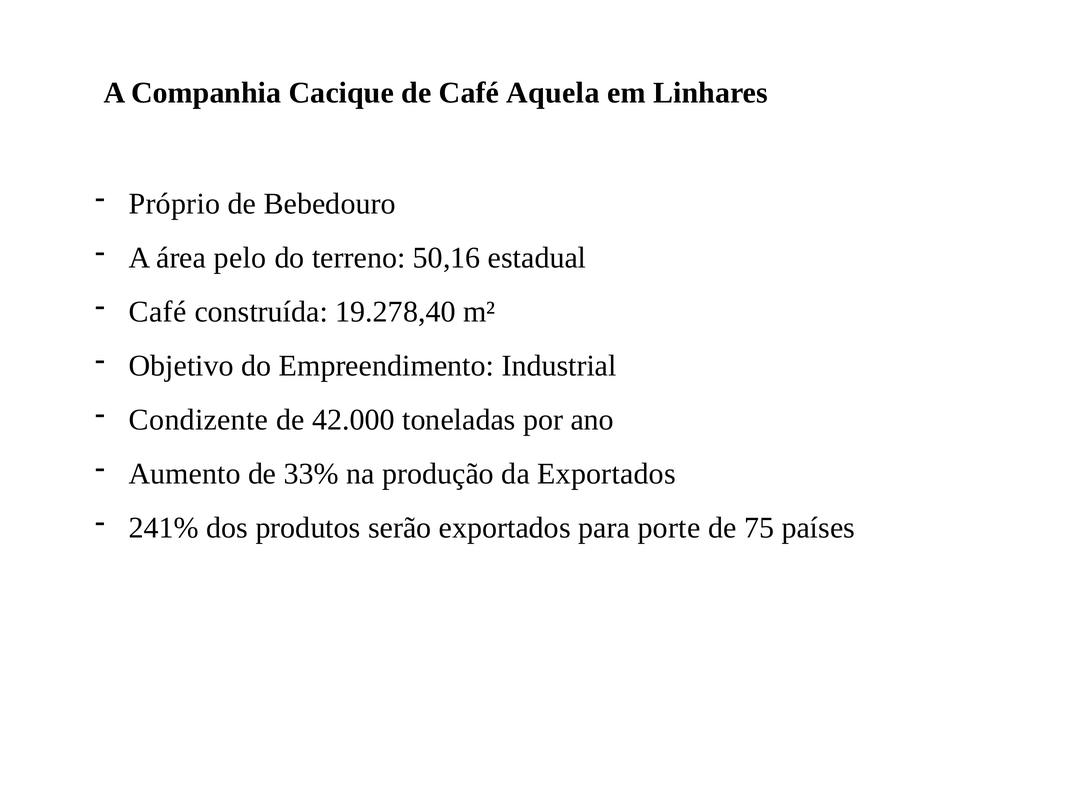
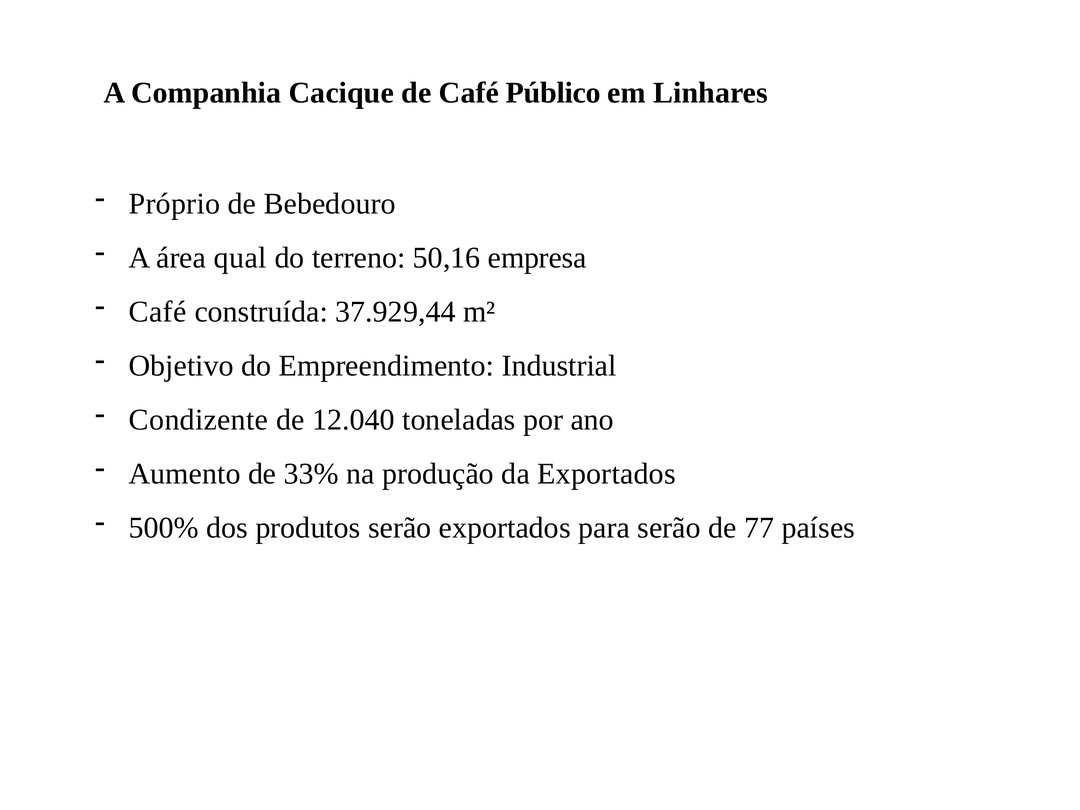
Aquela: Aquela -> Público (553, 93)
pelo: pelo -> qual (240, 258)
estadual: estadual -> empresa (537, 258)
19.278,40: 19.278,40 -> 37.929,44 (396, 312)
42.000: 42.000 -> 12.040 (353, 420)
241%: 241% -> 500% (164, 528)
para porte: porte -> serão (669, 528)
75: 75 -> 77 (759, 528)
